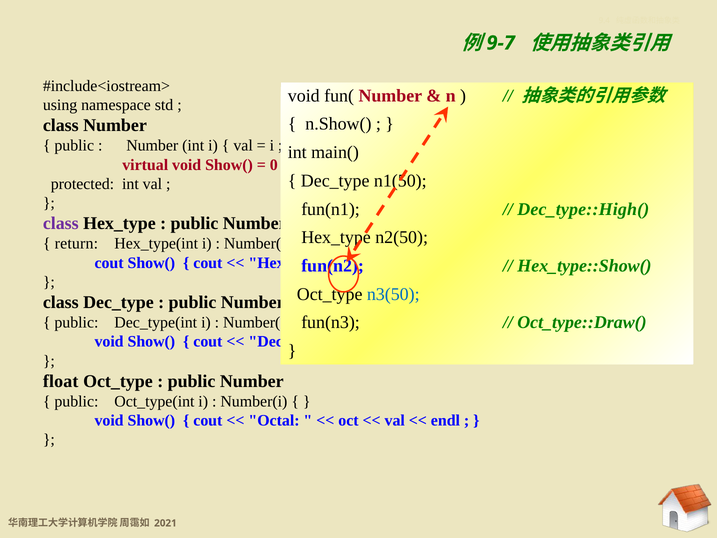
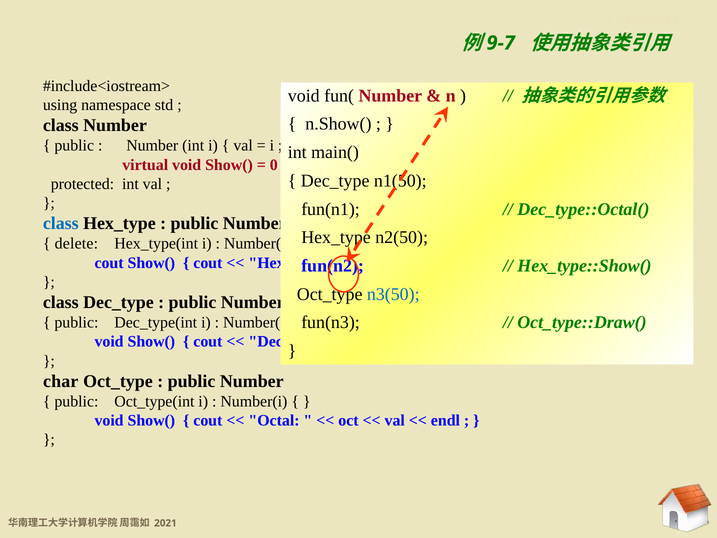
Dec_type::High(: Dec_type::High( -> Dec_type::Octal( (583, 209)
class colour: purple -> blue (61, 223)
return: return -> delete (76, 244)
float: float -> char (61, 381)
